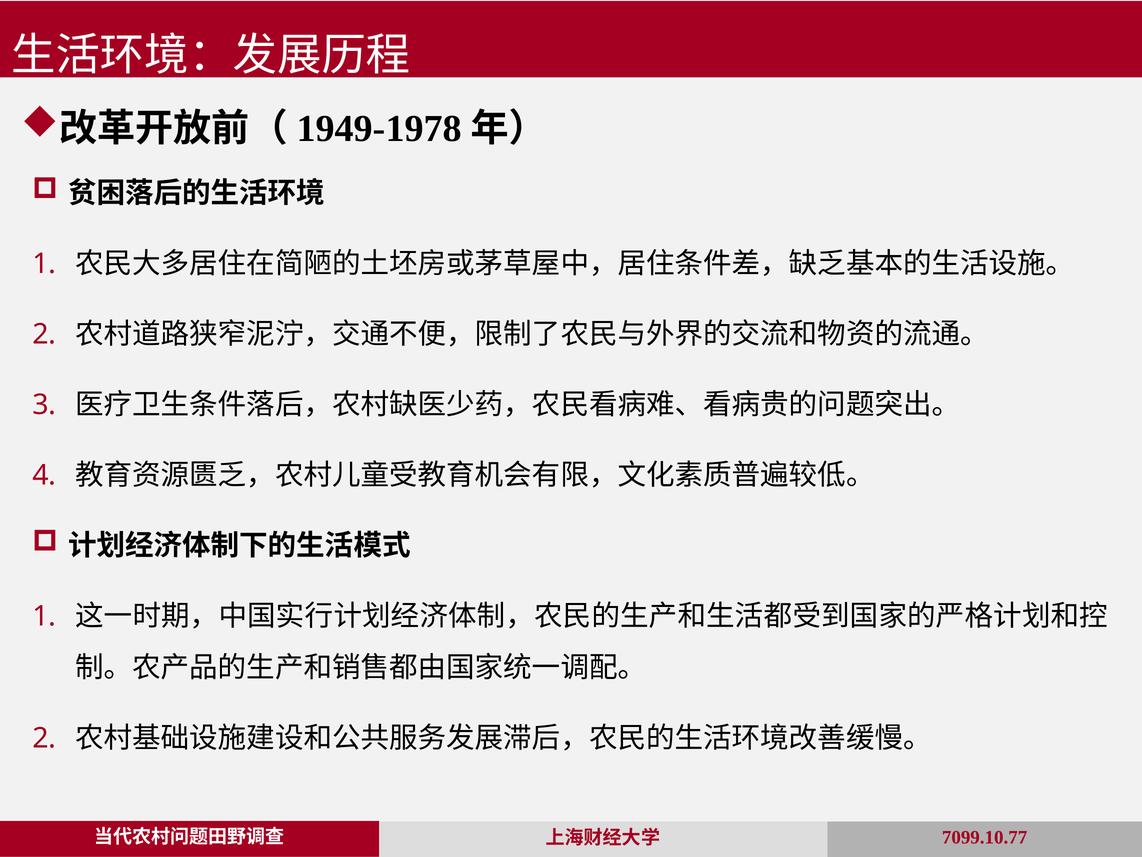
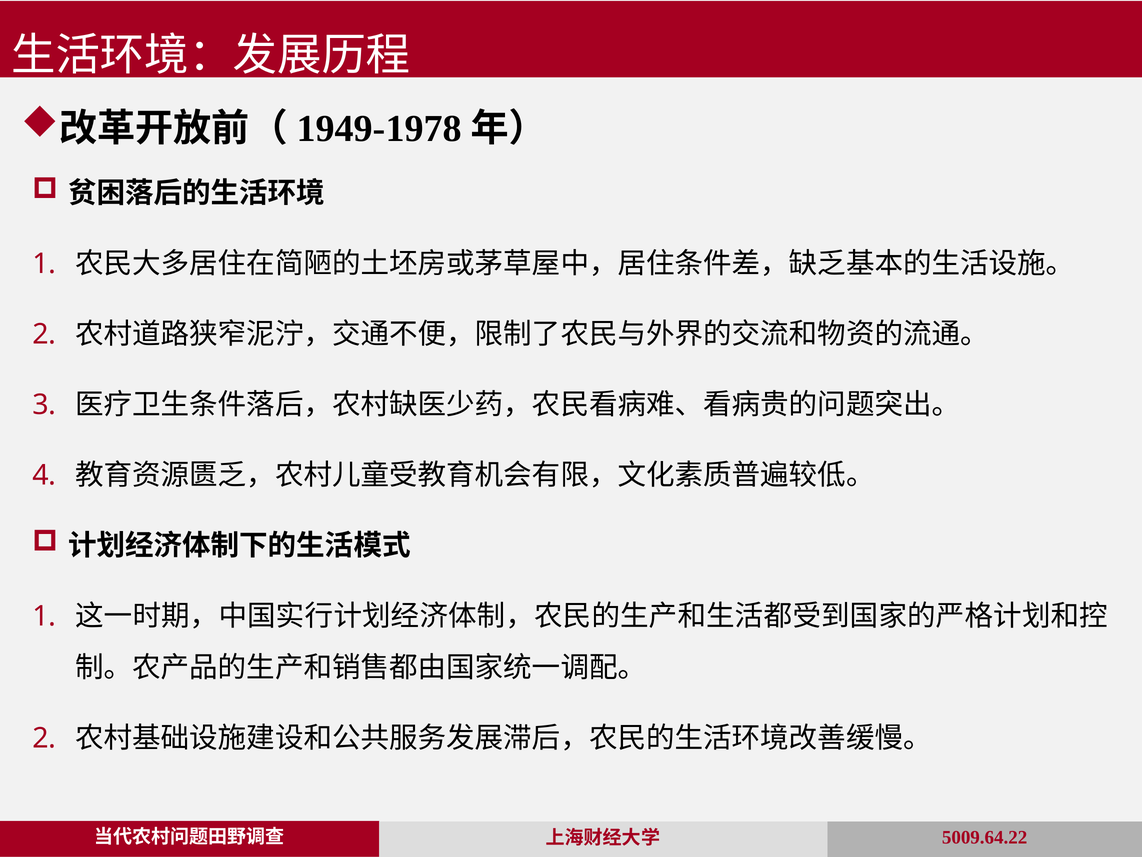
7099.10.77: 7099.10.77 -> 5009.64.22 (985, 837)
